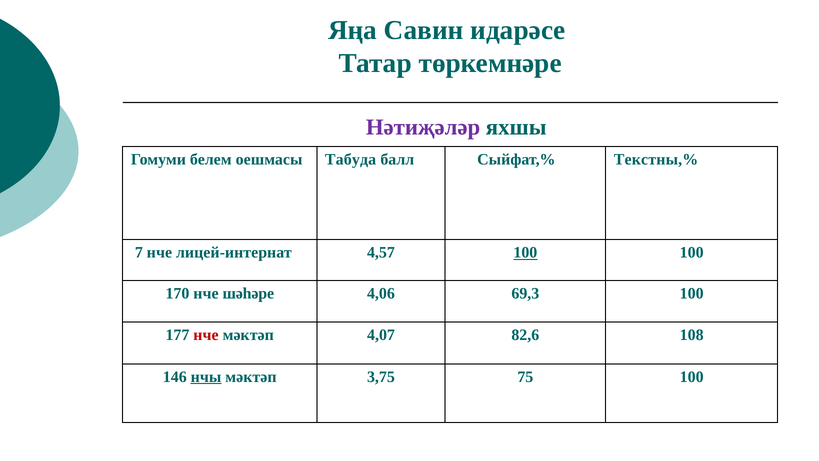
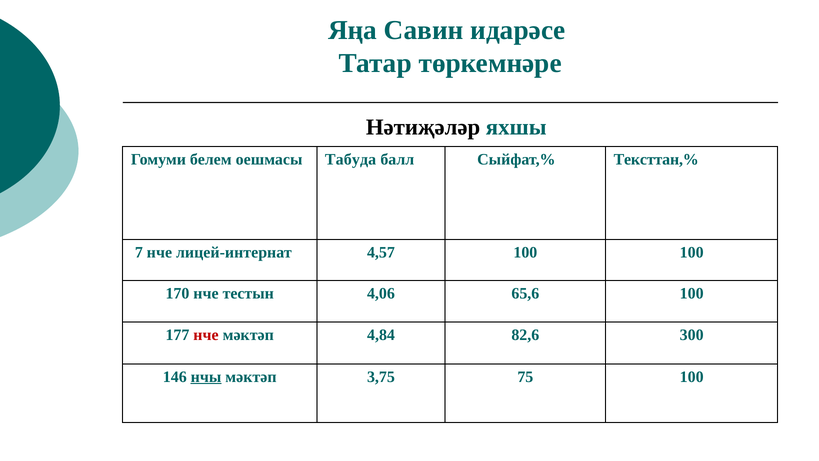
Нәтиҗәләр colour: purple -> black (423, 127)
Текстны,%: Текстны,% -> Тексттан,% (656, 159)
100 underline: present -> none (525, 252)
шәһәре: шәһәре -> тестын (248, 293)
69,3: 69,3 -> 65,6 (525, 293)
4,07: 4,07 -> 4,84 (381, 335)
108: 108 -> 300 (692, 335)
